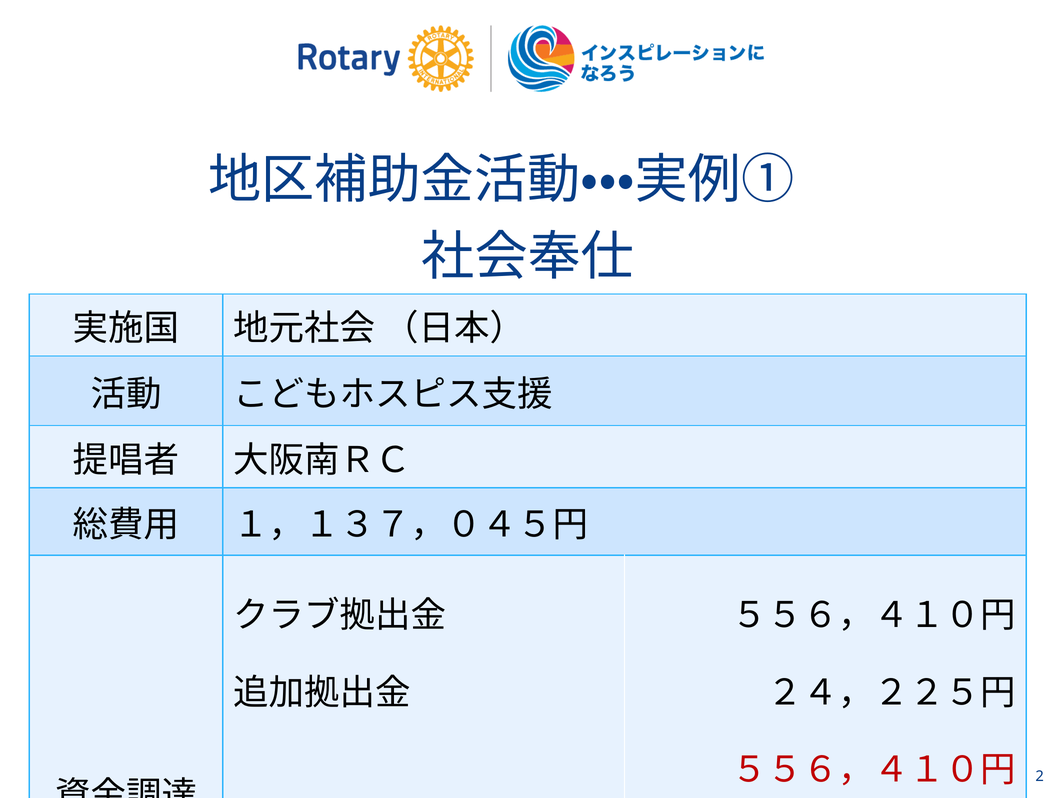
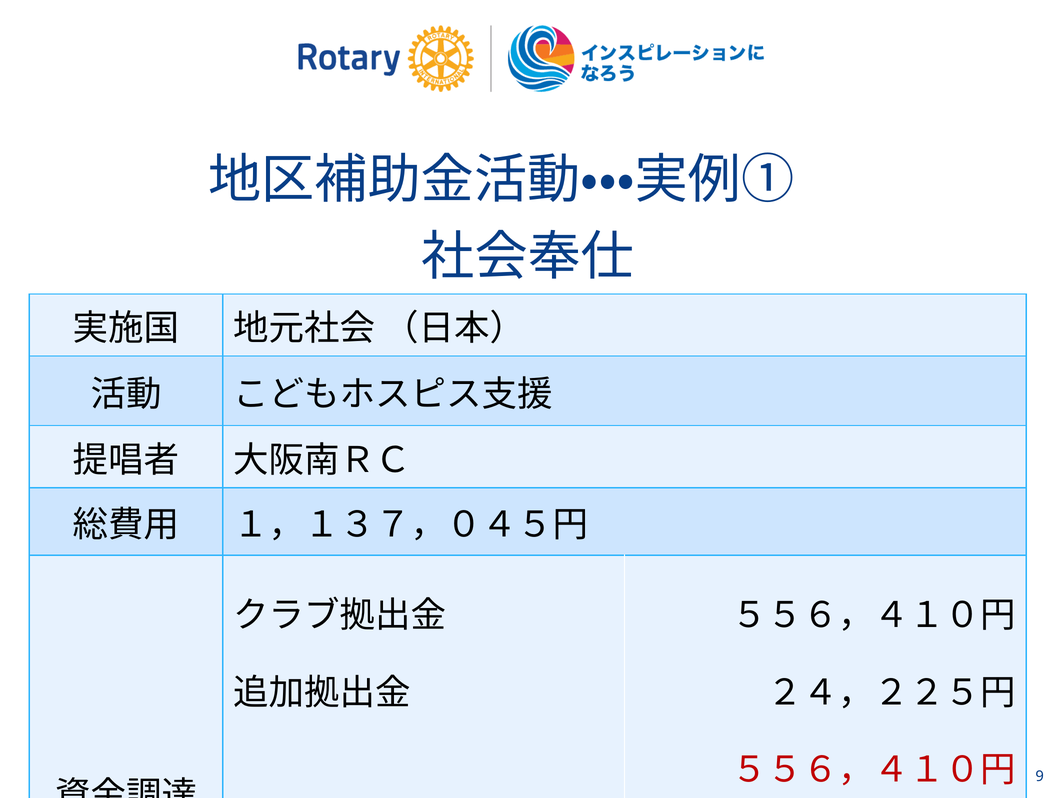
2: 2 -> 9 (1040, 777)
